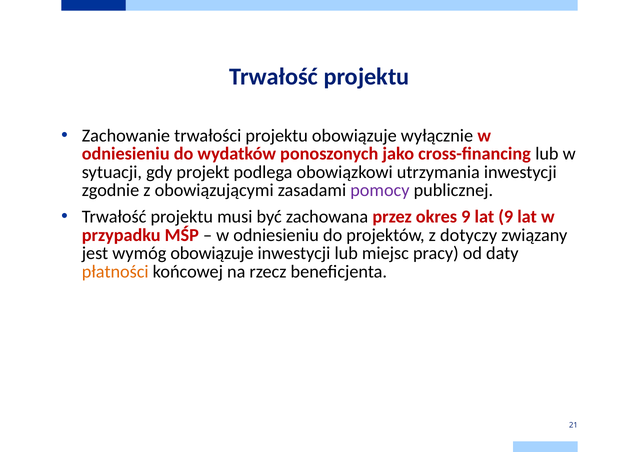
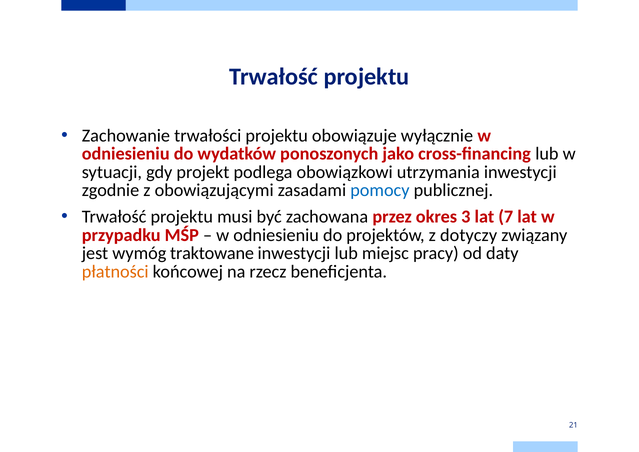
pomocy colour: purple -> blue (380, 190)
okres 9: 9 -> 3 (466, 217)
lat 9: 9 -> 7 (506, 217)
wymóg obowiązuje: obowiązuje -> traktowane (212, 253)
